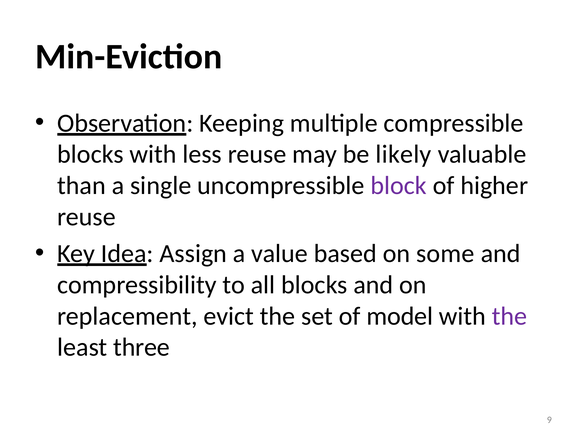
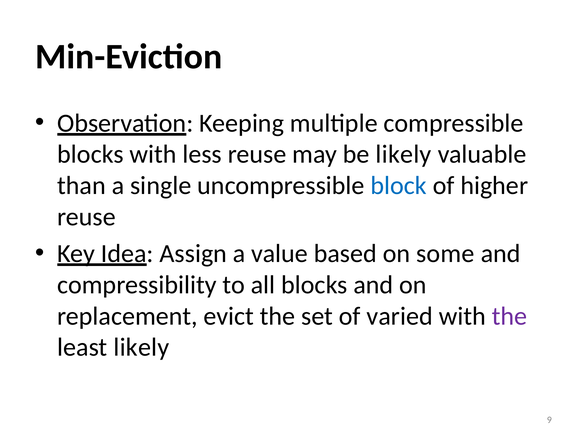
block colour: purple -> blue (399, 186)
model: model -> varied (400, 316)
least three: three -> likely (141, 348)
